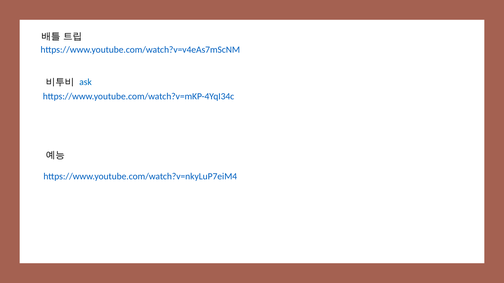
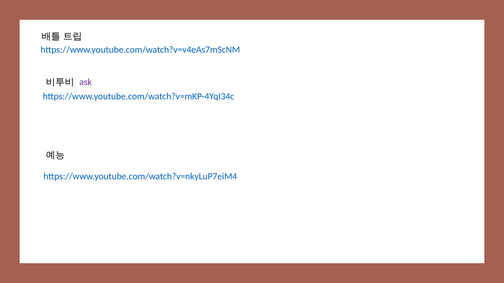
ask colour: blue -> purple (86, 82)
